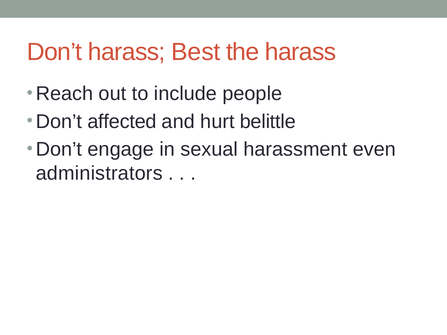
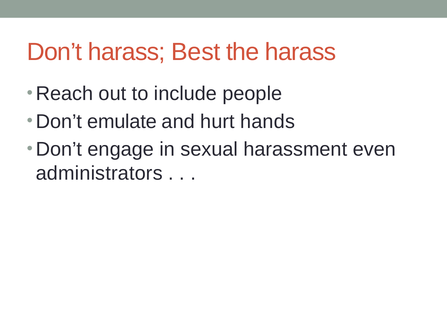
affected: affected -> emulate (122, 122)
belittle: belittle -> hands (268, 122)
